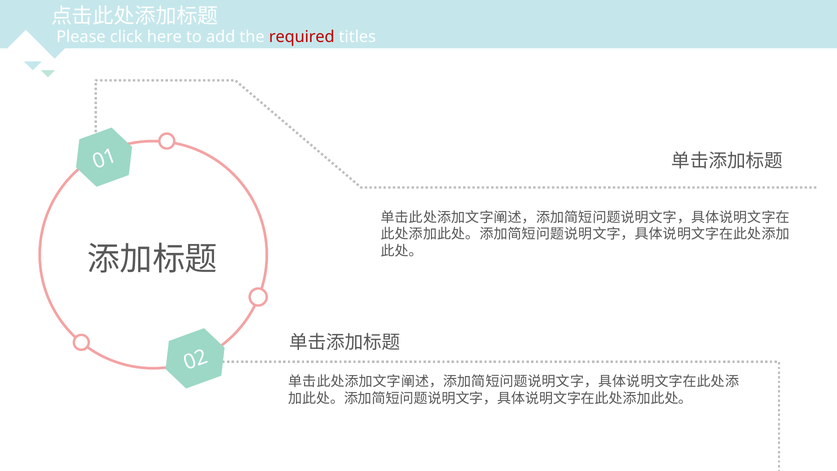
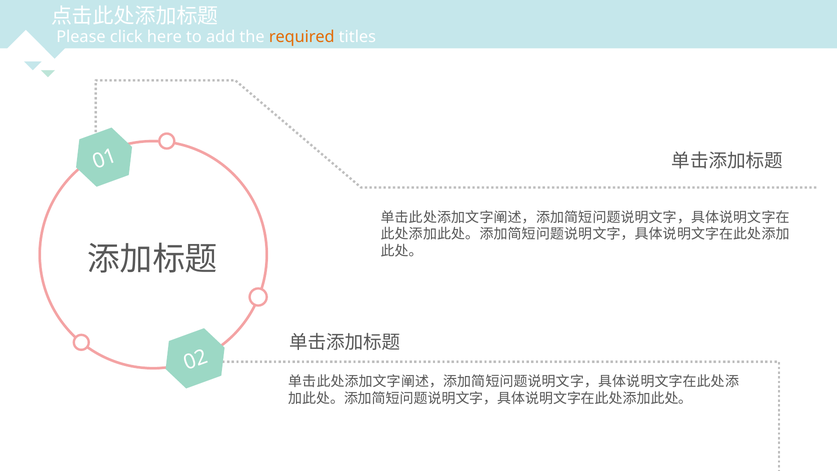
required colour: red -> orange (302, 37)
